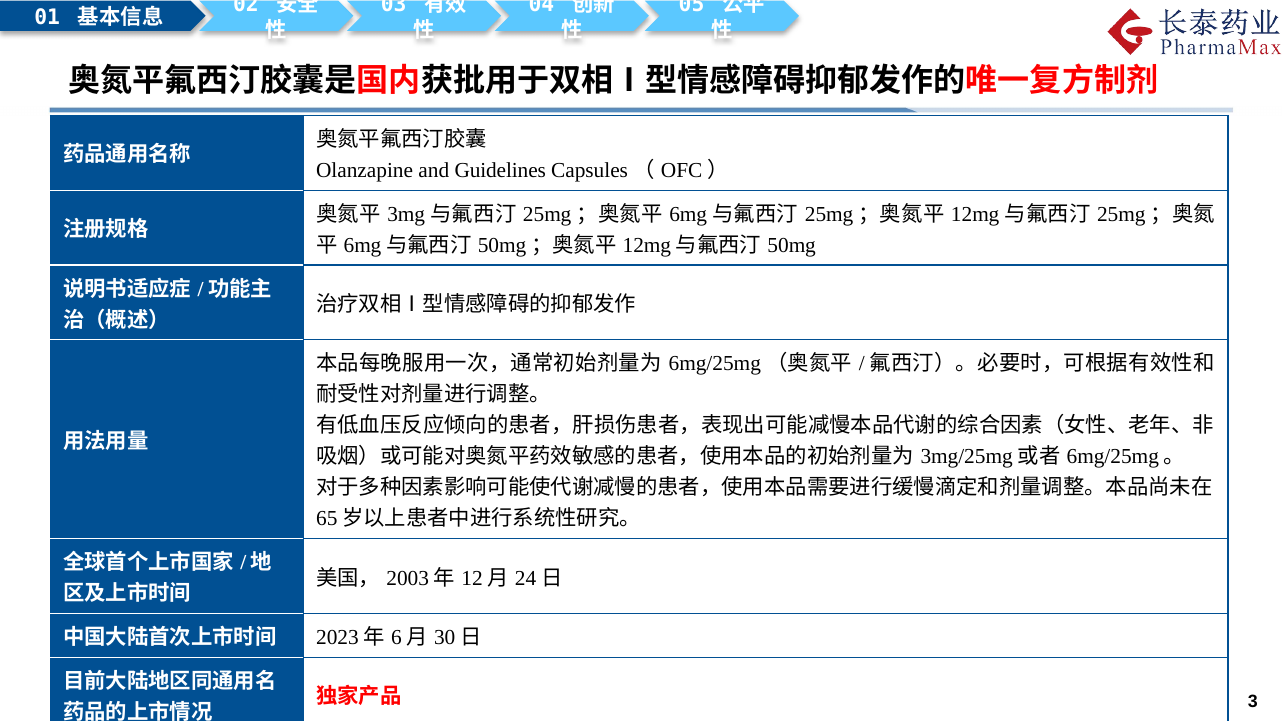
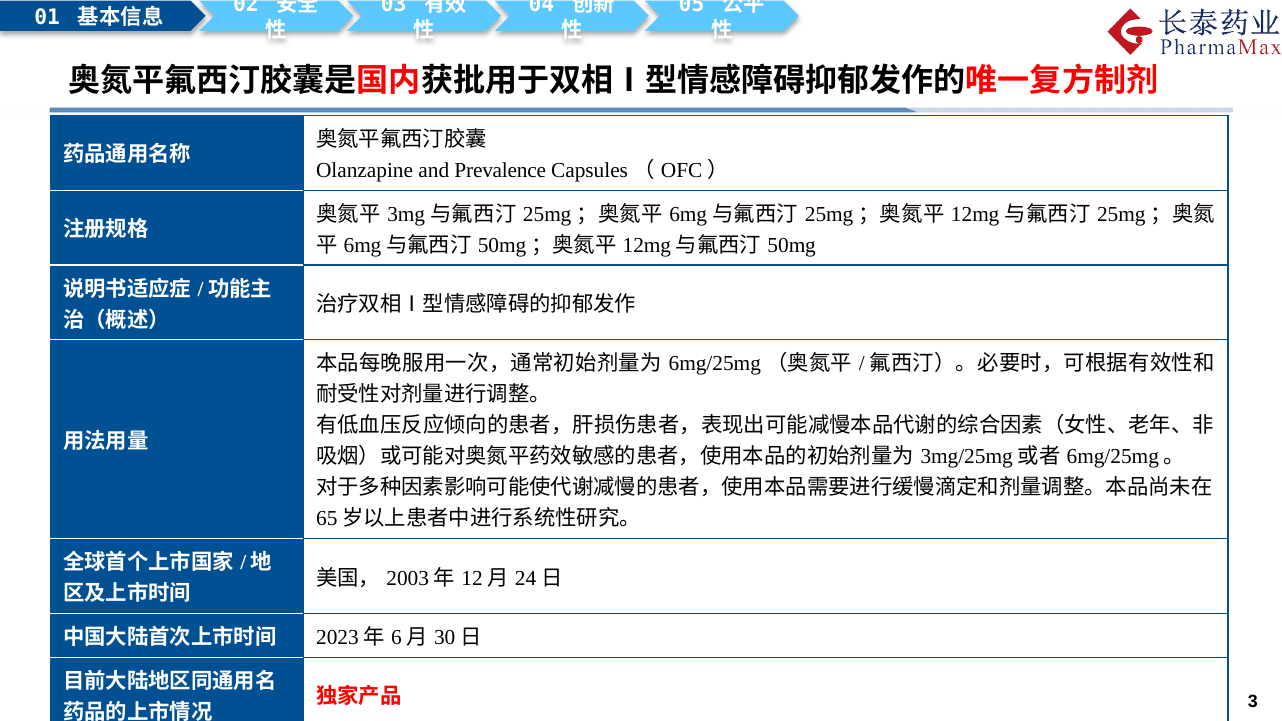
Guidelines: Guidelines -> Prevalence (500, 170)
